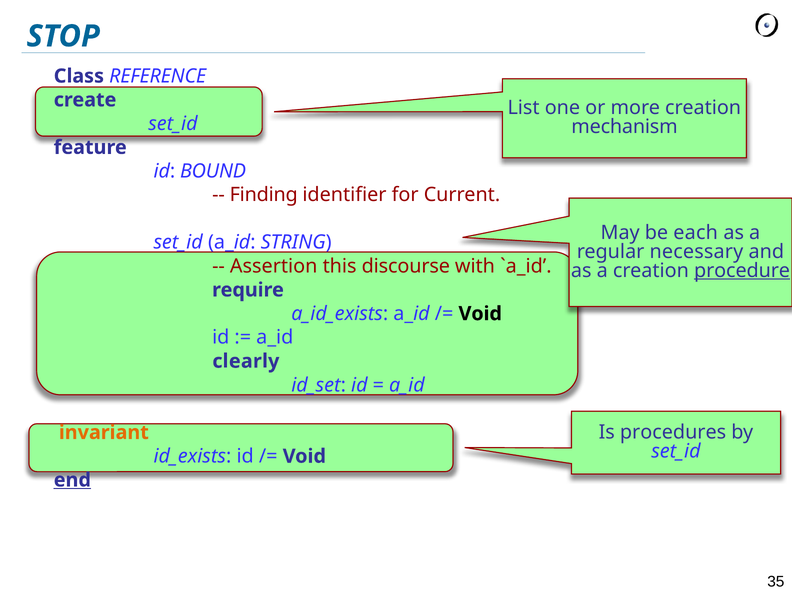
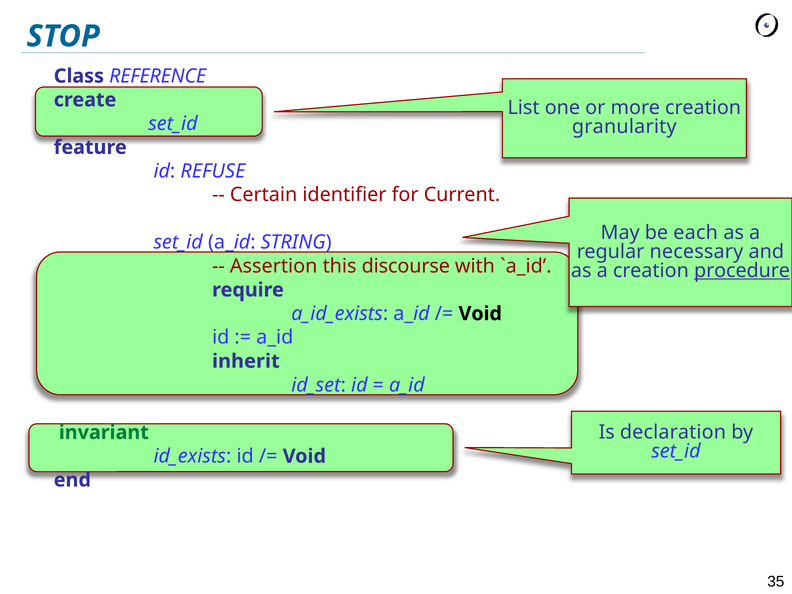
mechanism: mechanism -> granularity (624, 127)
BOUND: BOUND -> REFUSE (213, 171)
Finding: Finding -> Certain (264, 195)
clearly: clearly -> inherit (246, 361)
procedures: procedures -> declaration (673, 432)
invariant colour: orange -> green (104, 432)
end underline: present -> none (72, 480)
